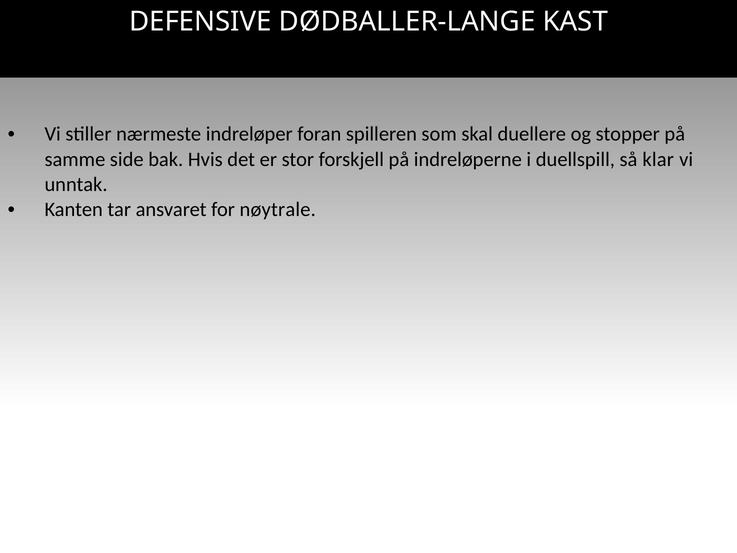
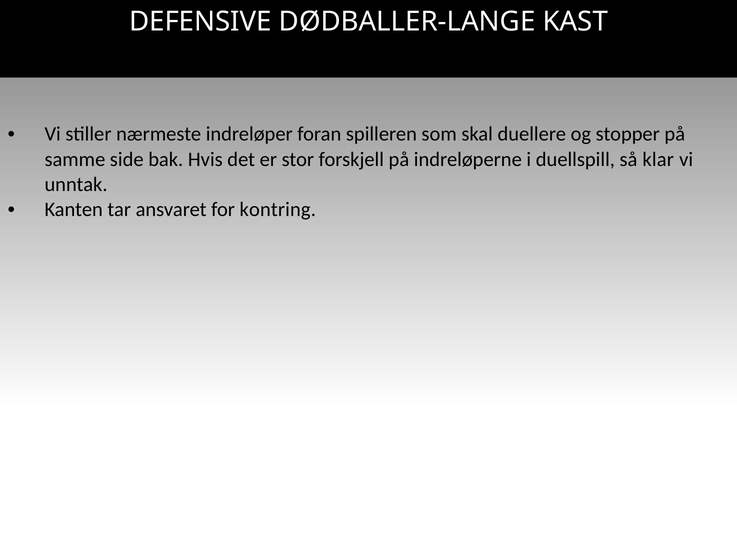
nøytrale: nøytrale -> kontring (278, 209)
